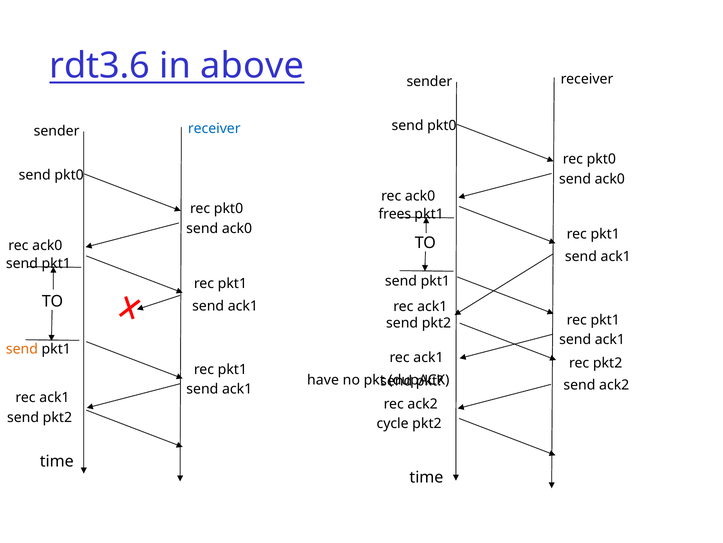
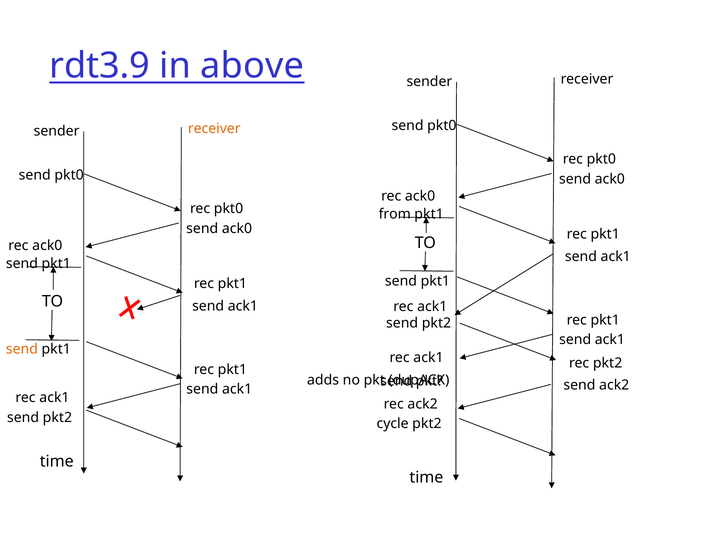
rdt3.6: rdt3.6 -> rdt3.9 (100, 66)
receiver colour: blue -> orange (214, 128)
frees: frees -> from (395, 214)
have: have -> adds (323, 380)
